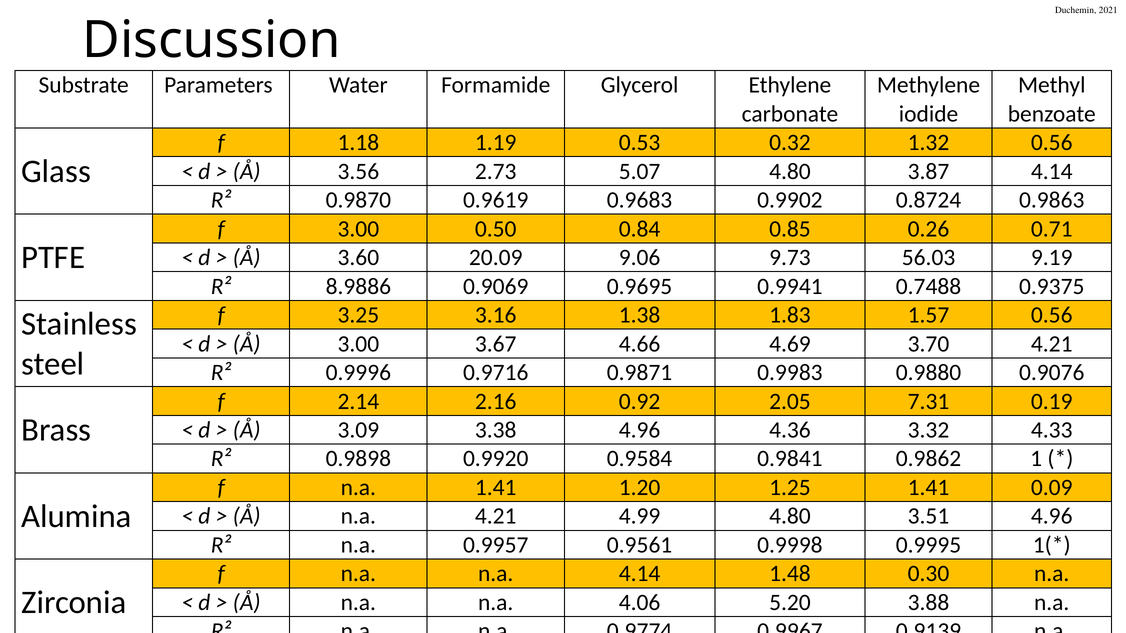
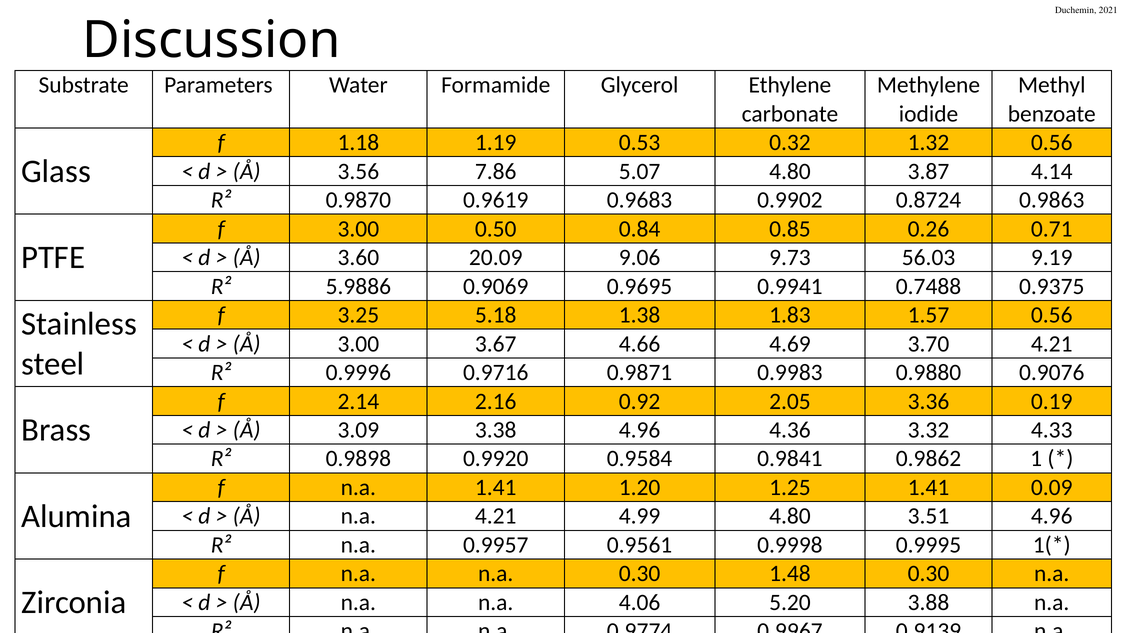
2.73: 2.73 -> 7.86 (496, 171)
8.9886: 8.9886 -> 5.9886 (358, 286)
3.16: 3.16 -> 5.18 (496, 315)
7.31: 7.31 -> 3.36 (929, 402)
n.a 4.14: 4.14 -> 0.30 (640, 574)
